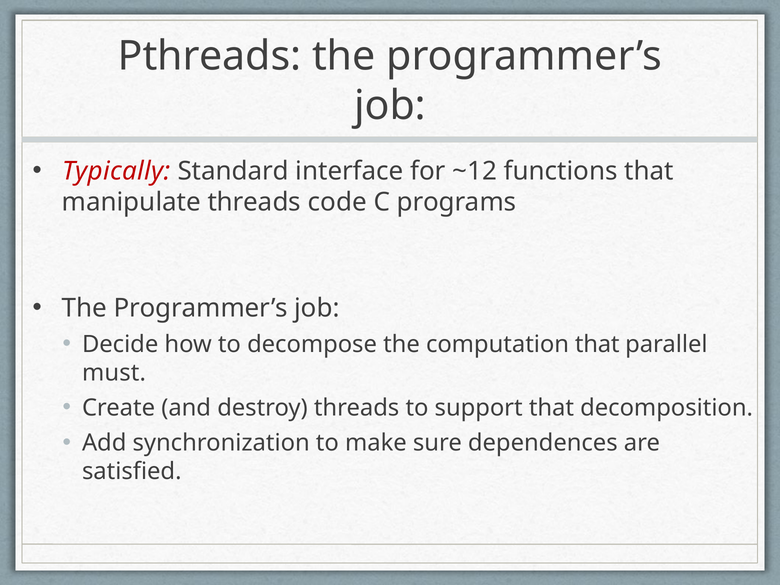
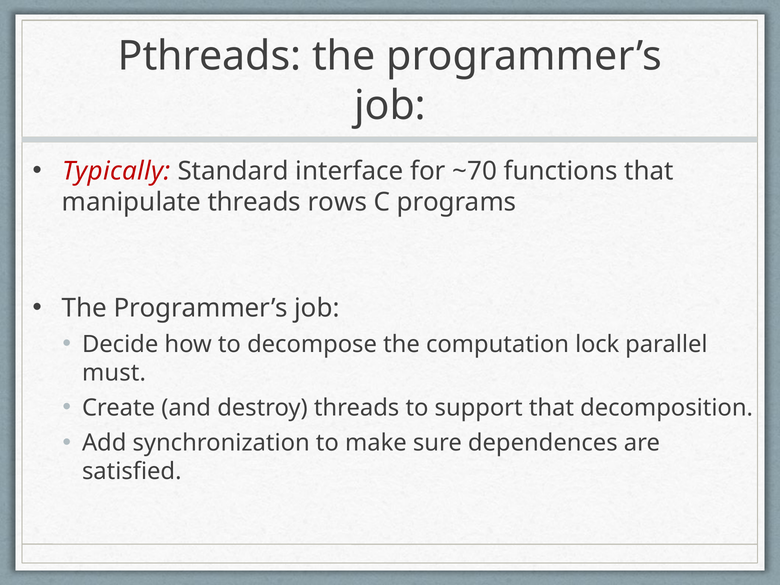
~12: ~12 -> ~70 (475, 171)
code: code -> rows (337, 202)
computation that: that -> lock (597, 344)
